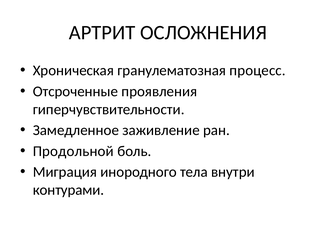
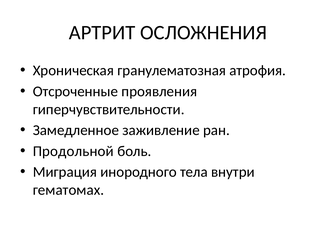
процесс: процесс -> атрофия (258, 70)
контурами: контурами -> гематомах (68, 190)
